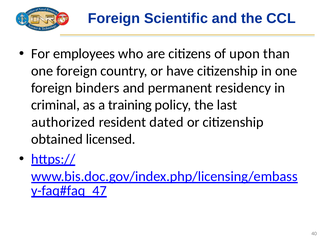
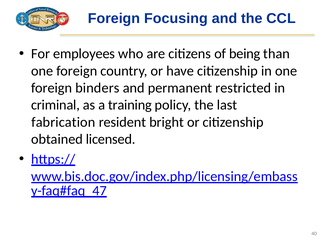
Scientific: Scientific -> Focusing (176, 18)
upon: upon -> being (245, 54)
residency: residency -> restricted (243, 88)
authorized: authorized -> fabrication (63, 122)
dated: dated -> bright (167, 122)
